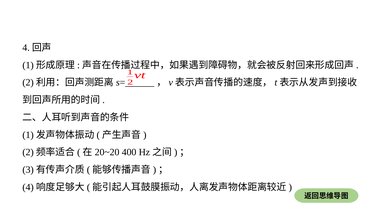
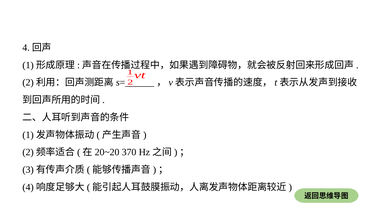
400: 400 -> 370 (129, 152)
